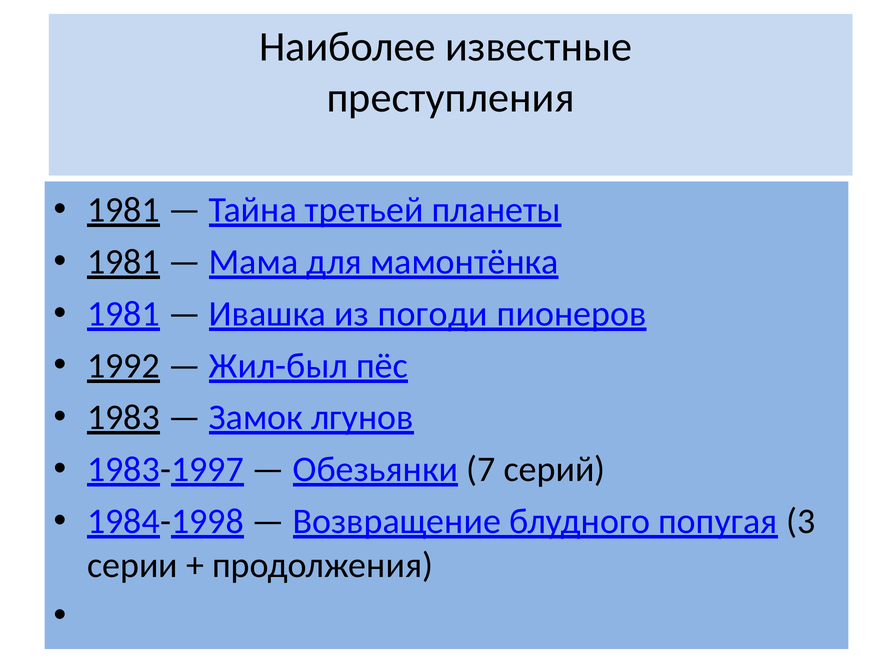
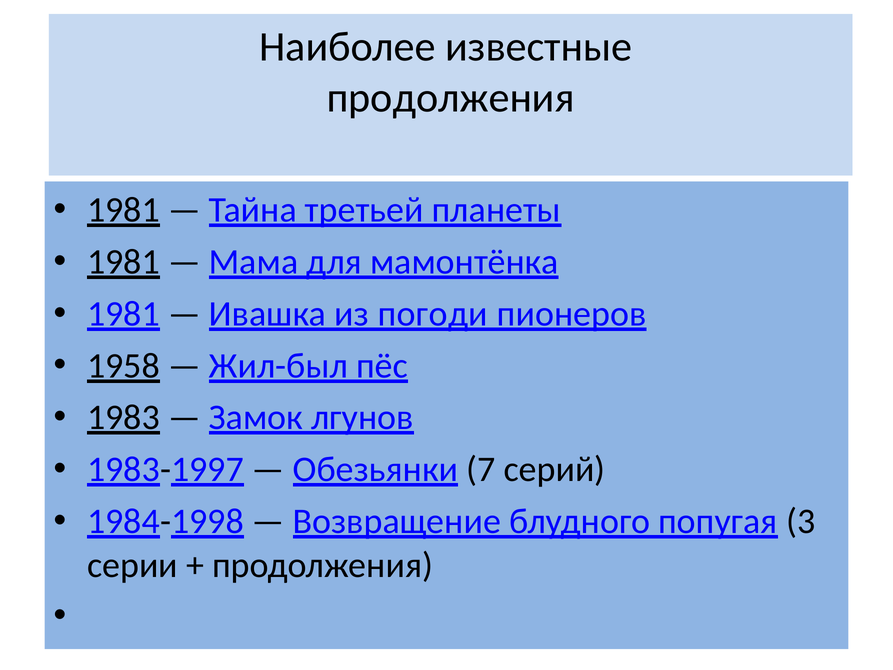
преступления: преступления -> продолжения (451, 98)
1992: 1992 -> 1958 (123, 366)
